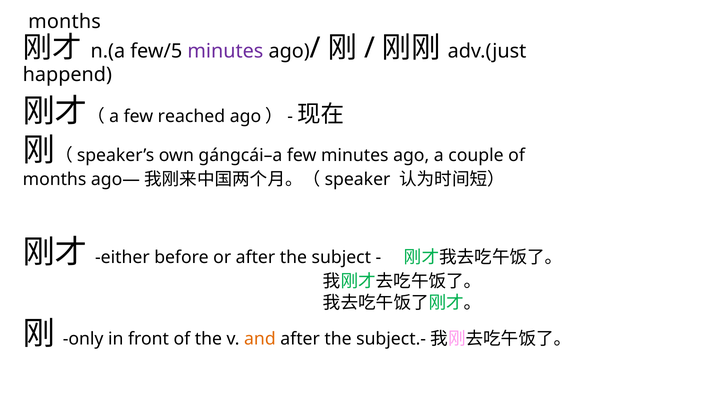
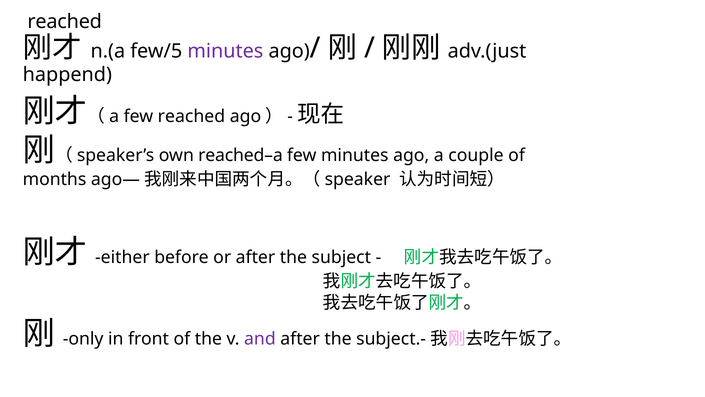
months: months -> reached (65, 21)
gángcái–a: gángcái–a -> reached–a (240, 155)
and colour: orange -> purple (260, 338)
